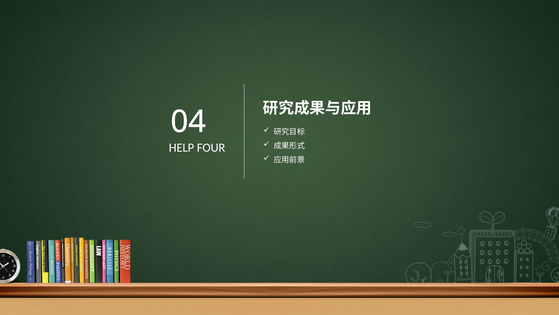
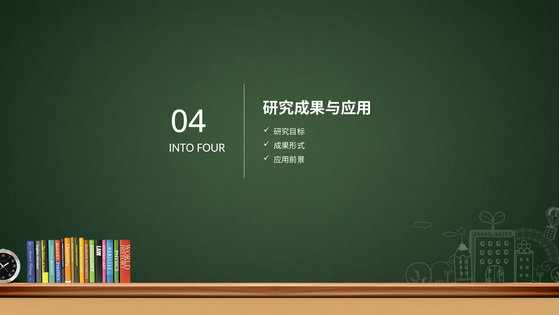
HELP: HELP -> INTO (181, 148)
